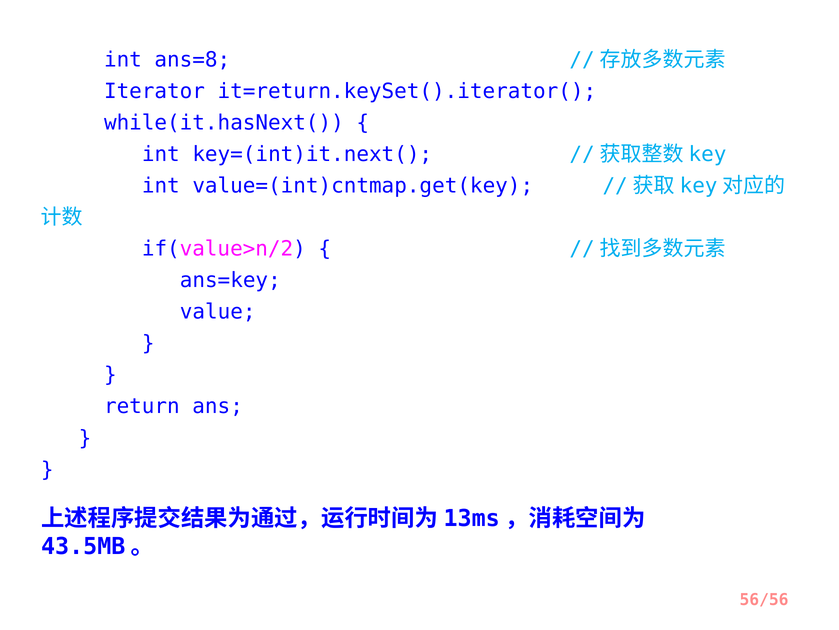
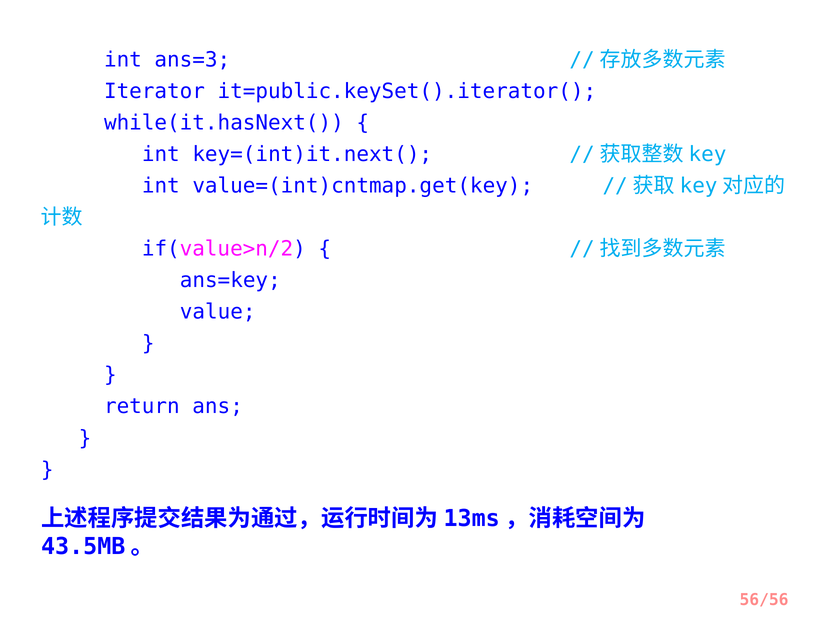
ans=8: ans=8 -> ans=3 (192, 60)
it=return.keySet().iterator(: it=return.keySet().iterator( -> it=public.keySet().iterator( (407, 91)
